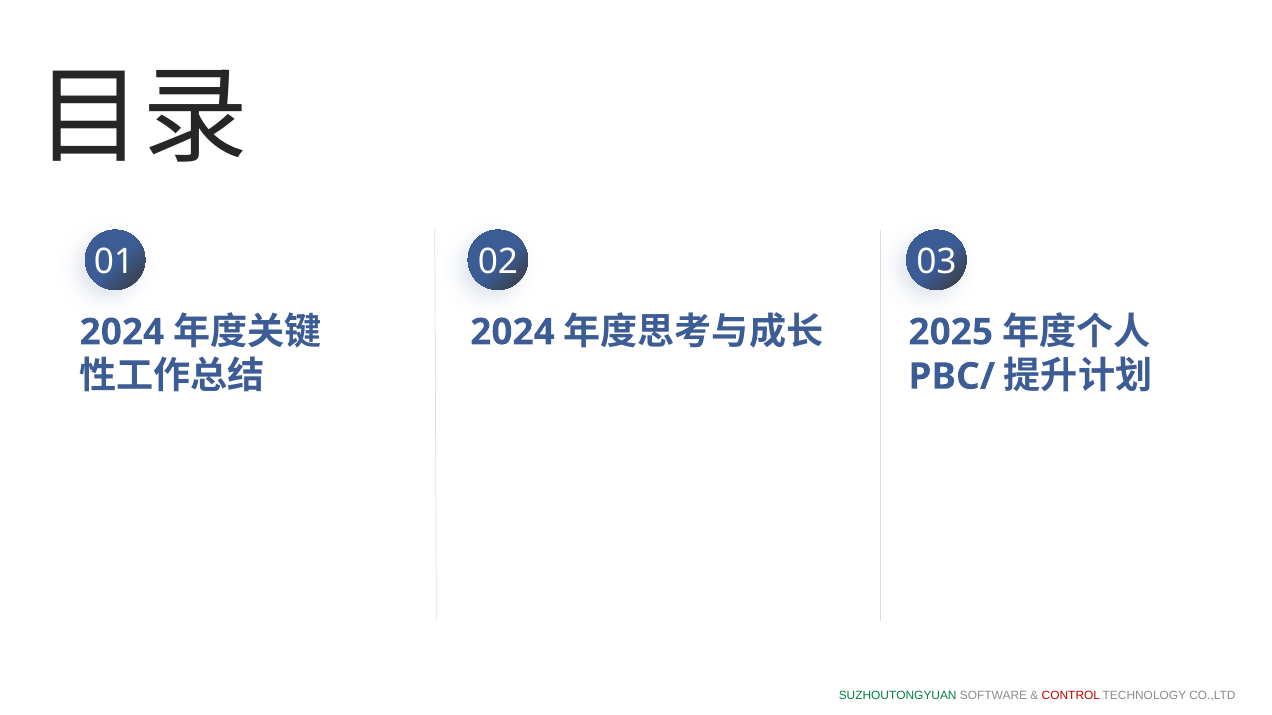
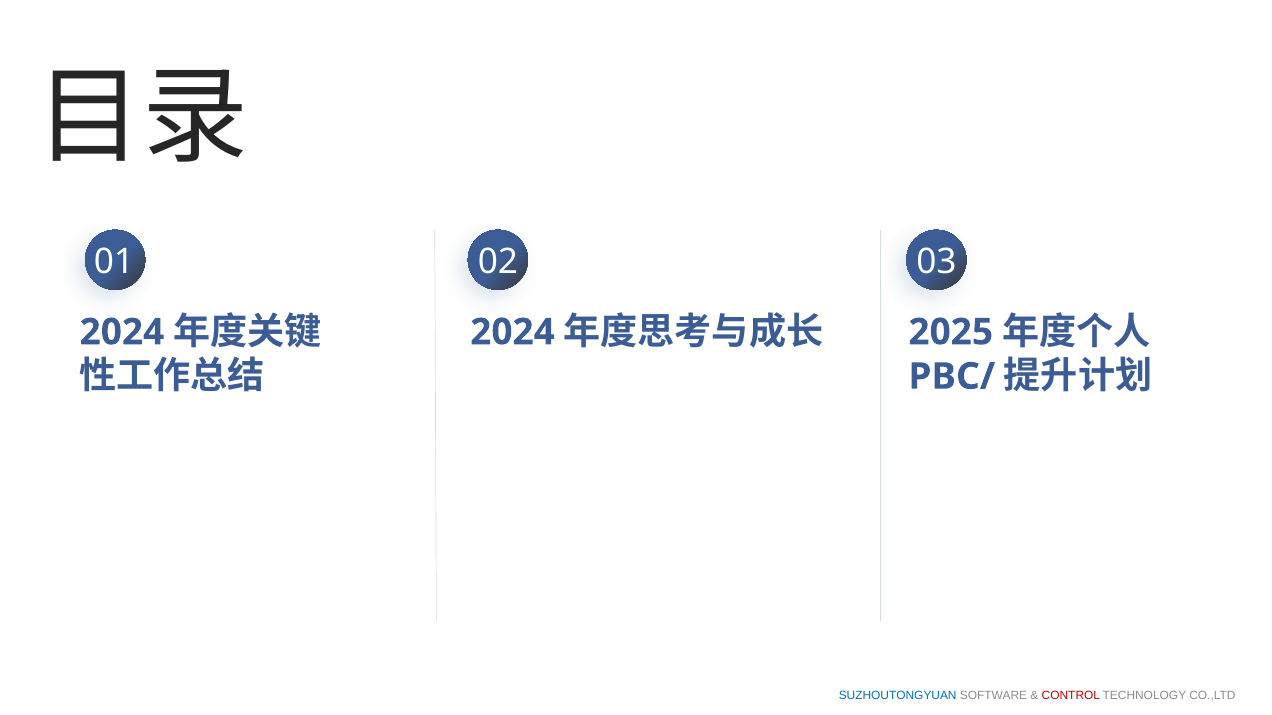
SUZHOUTONGYUAN colour: green -> blue (898, 696)
